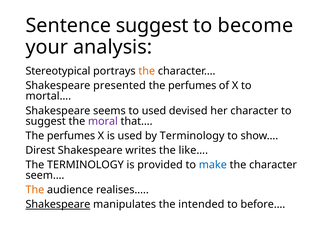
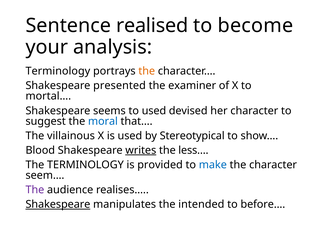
Sentence suggest: suggest -> realised (152, 26)
Stereotypical: Stereotypical -> Terminology (58, 71)
perfumes: perfumes -> examiner (192, 86)
moral colour: purple -> blue (103, 121)
perfumes: perfumes -> villainous (71, 136)
by Terminology: Terminology -> Stereotypical (192, 136)
Direst: Direst -> Blood (40, 150)
writes underline: none -> present (141, 150)
like…: like… -> less… (193, 150)
The colour: orange -> purple (35, 190)
